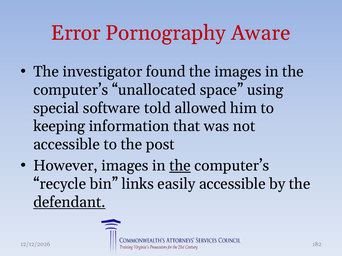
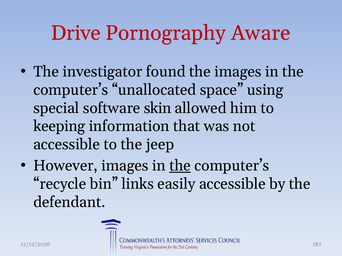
Error: Error -> Drive (76, 33)
told: told -> skin (158, 108)
post: post -> jeep (160, 145)
defendant underline: present -> none (69, 202)
